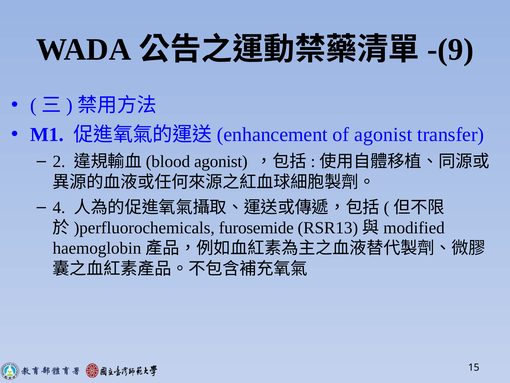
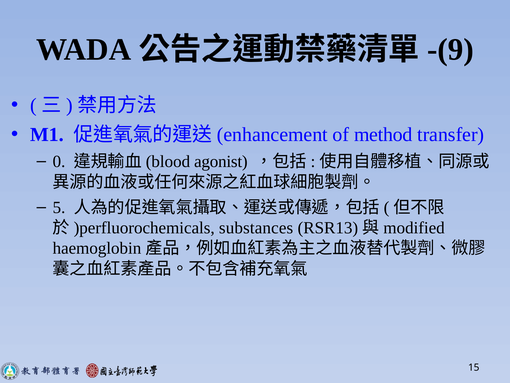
of agonist: agonist -> method (383, 135)
2: 2 -> 0 (59, 161)
4: 4 -> 5 (59, 207)
furosemide: furosemide -> substances (256, 228)
